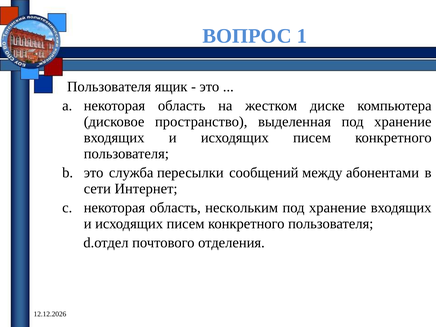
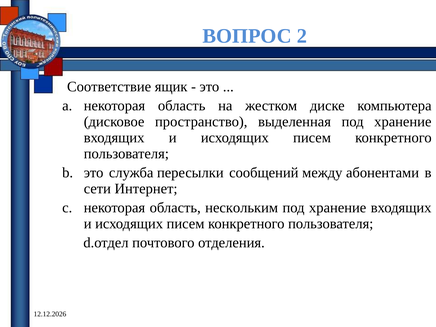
1: 1 -> 2 (302, 36)
Пользователя: Пользователя -> Соответствие (109, 87)
